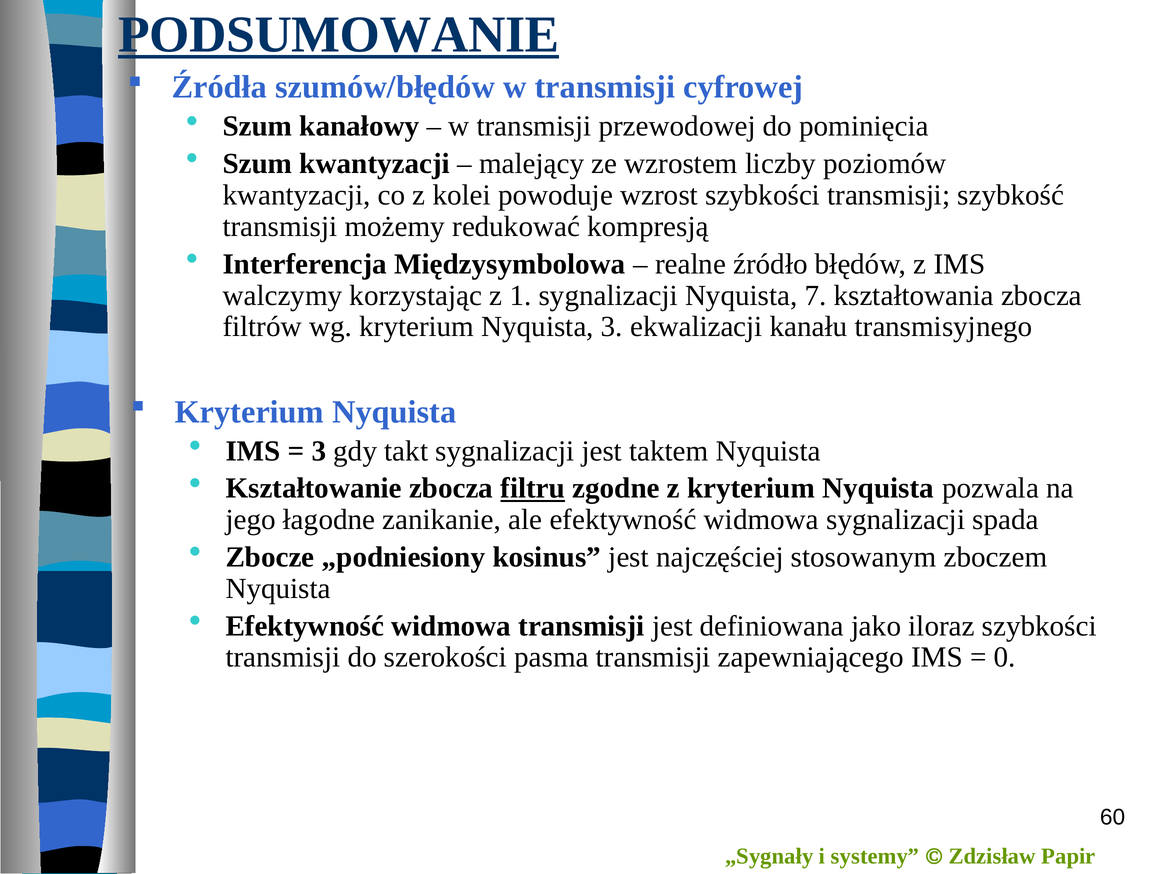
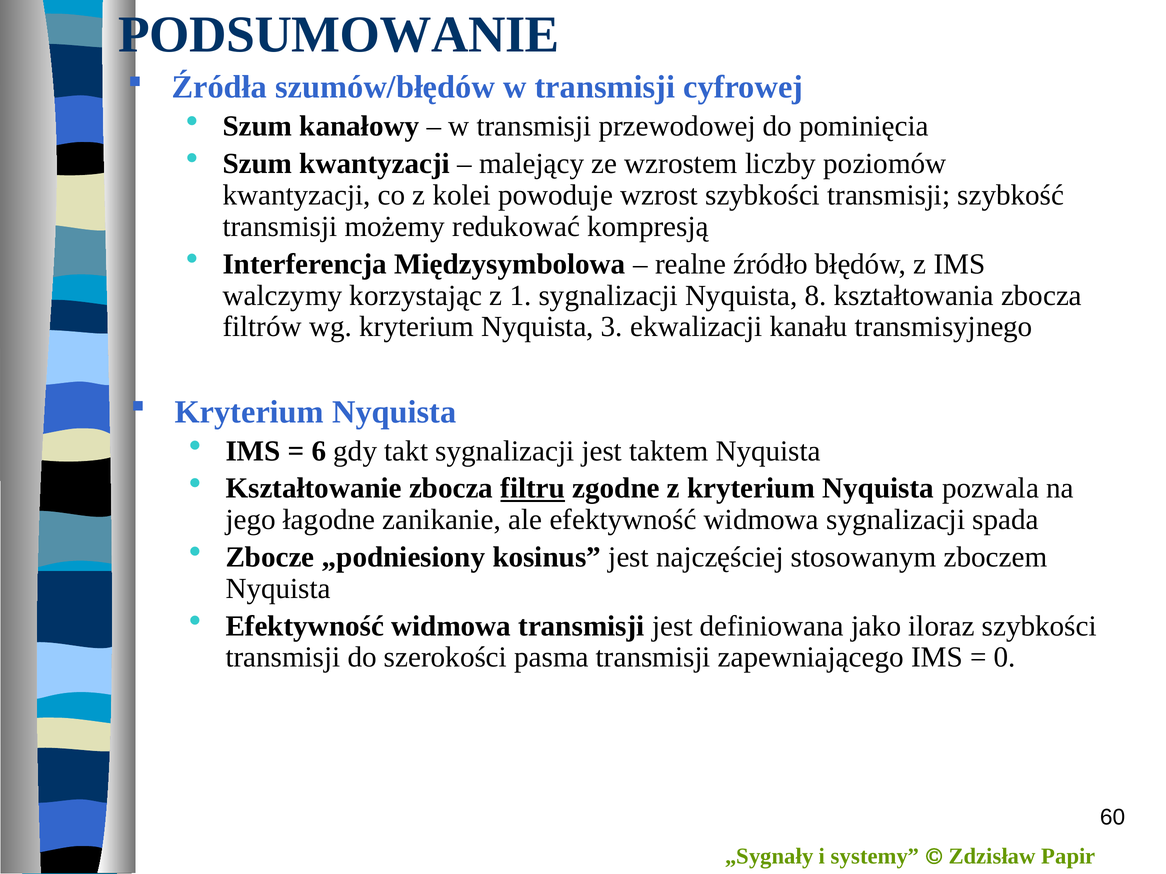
PODSUMOWANIE underline: present -> none (339, 35)
7: 7 -> 8 (816, 296)
3: 3 -> 6 (319, 451)
